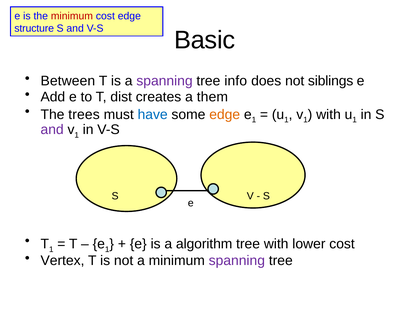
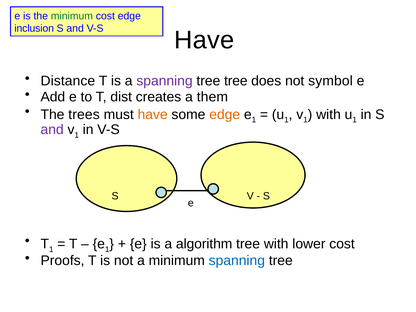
minimum colour: red -> green (72, 16)
structure: structure -> inclusion (34, 28)
Basic: Basic -> Have (204, 40)
Between: Between -> Distance (68, 81)
tree info: info -> tree (236, 81)
siblings: siblings -> symbol (331, 81)
have colour: blue -> orange (153, 115)
Vertex: Vertex -> Proofs (63, 260)
spanning colour: purple -> blue (237, 260)
